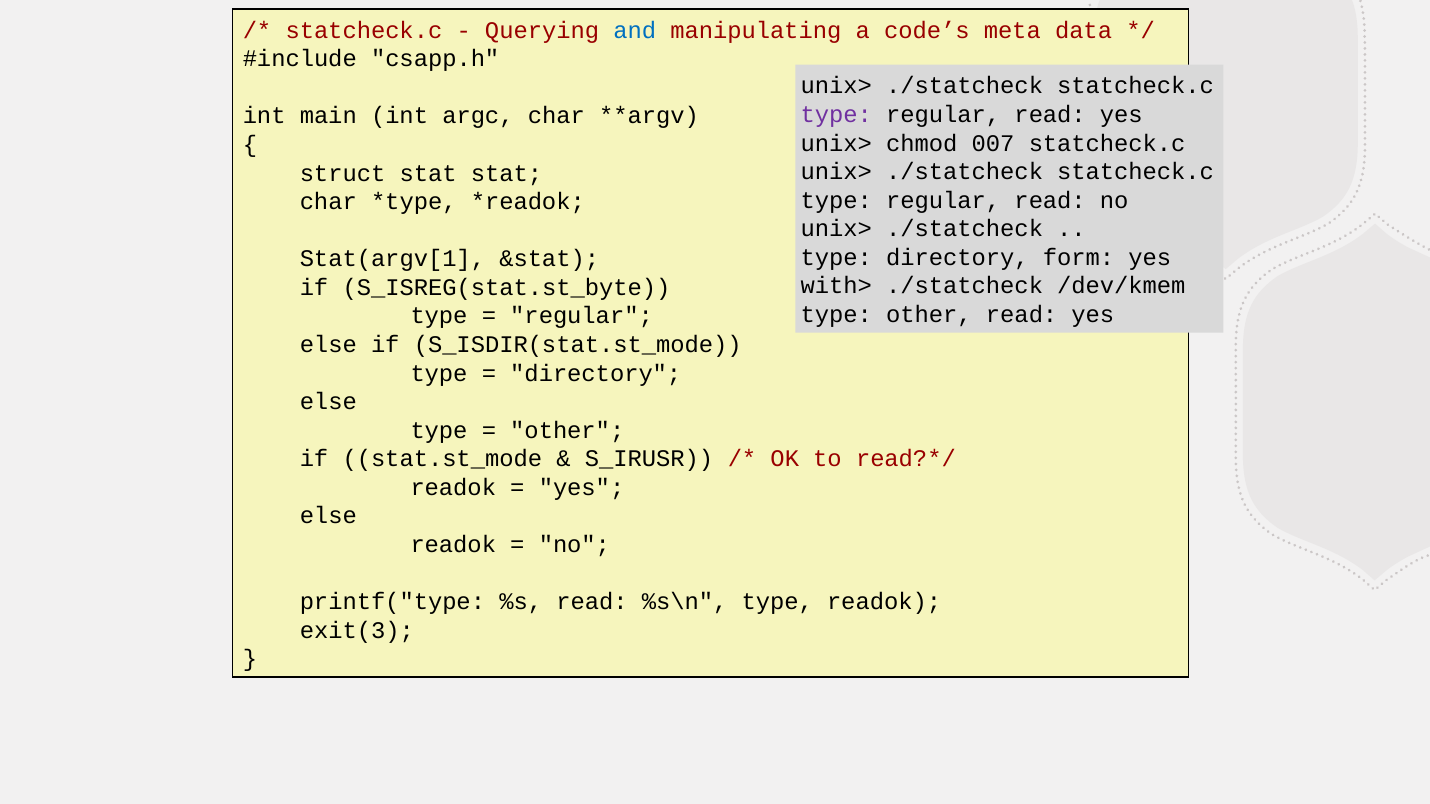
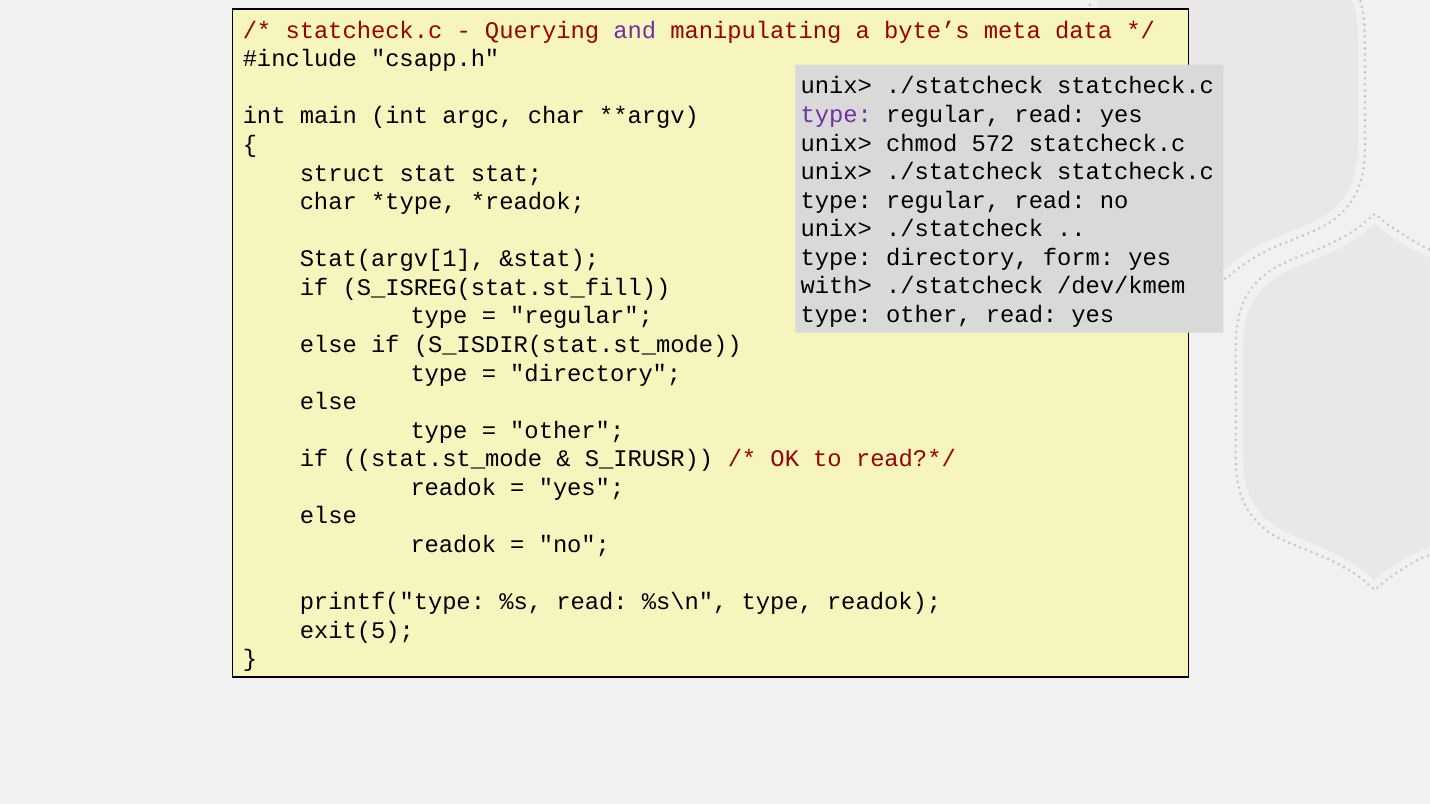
and colour: blue -> purple (635, 30)
code’s: code’s -> byte’s (927, 30)
007: 007 -> 572 (993, 143)
S_ISREG(stat.st_byte: S_ISREG(stat.st_byte -> S_ISREG(stat.st_fill (506, 288)
exit(3: exit(3 -> exit(5 (357, 631)
